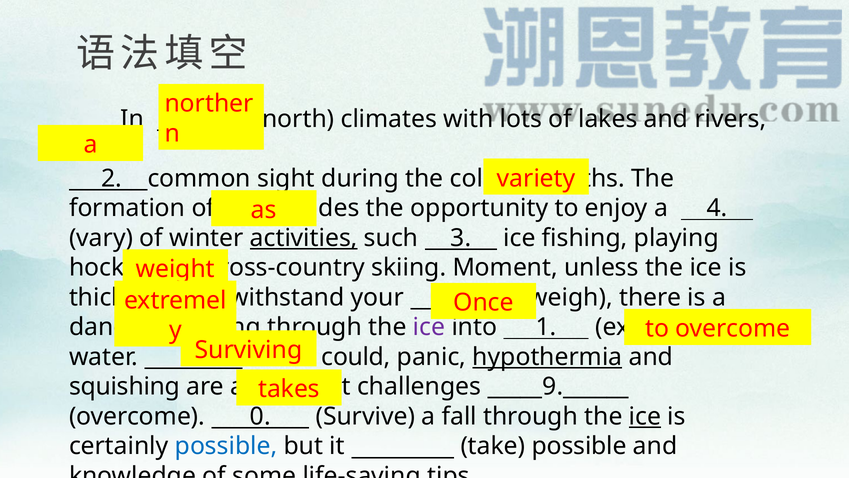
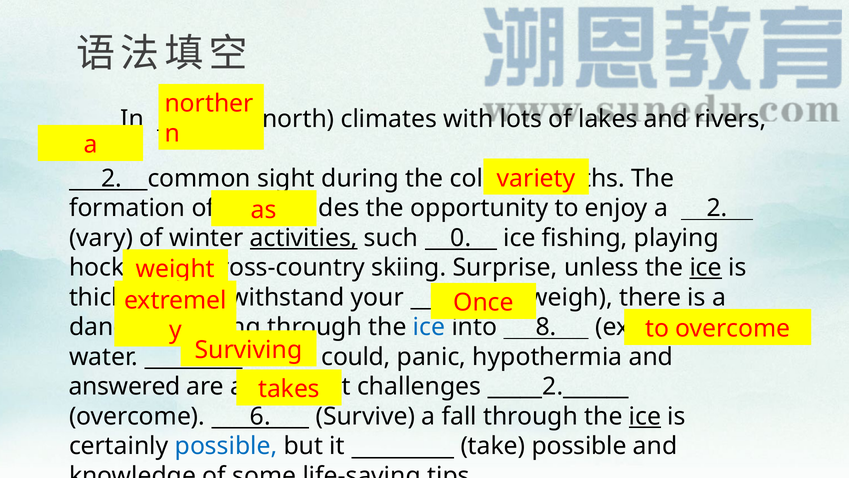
a 4: 4 -> 2 (717, 208)
3: 3 -> 0 (461, 238)
Moment: Moment -> Surprise (505, 267)
ice underline: none -> present (706, 267)
ice colour: purple -> blue (429, 327)
into 1: 1 -> 8 (546, 327)
hypothermia underline: present -> none (547, 357)
squishing: squishing -> answered (125, 386)
_____9.______: _____9.______ -> _____2.______ (558, 386)
0: 0 -> 6 (260, 416)
